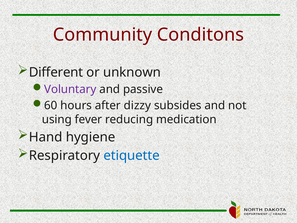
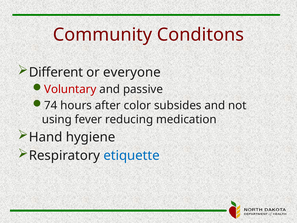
unknown: unknown -> everyone (132, 72)
Voluntary colour: purple -> red (70, 89)
60: 60 -> 74 (51, 105)
dizzy: dizzy -> color (137, 105)
